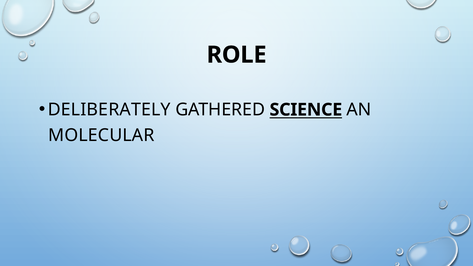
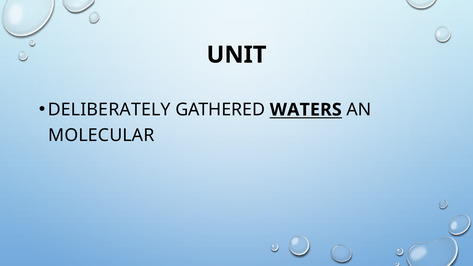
ROLE: ROLE -> UNIT (236, 55)
SCIENCE: SCIENCE -> WATERS (306, 110)
